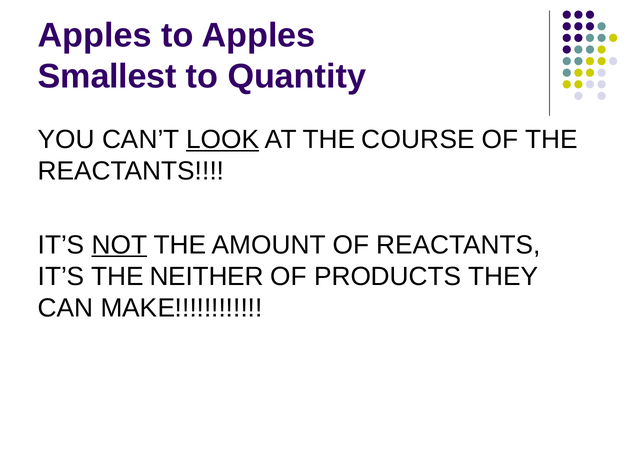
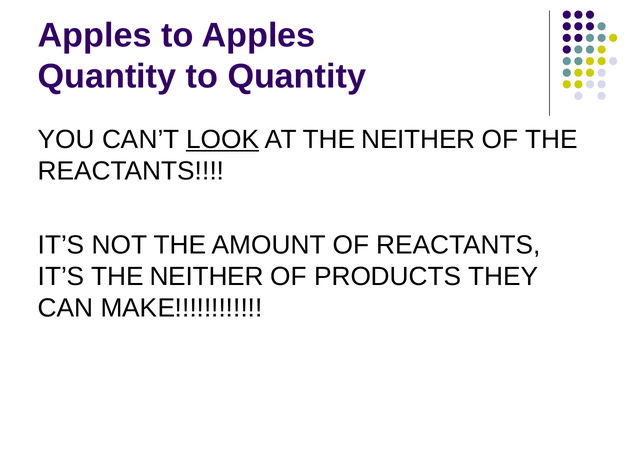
Smallest: Smallest -> Quantity (107, 77)
AT THE COURSE: COURSE -> NEITHER (418, 139)
NOT underline: present -> none (119, 245)
